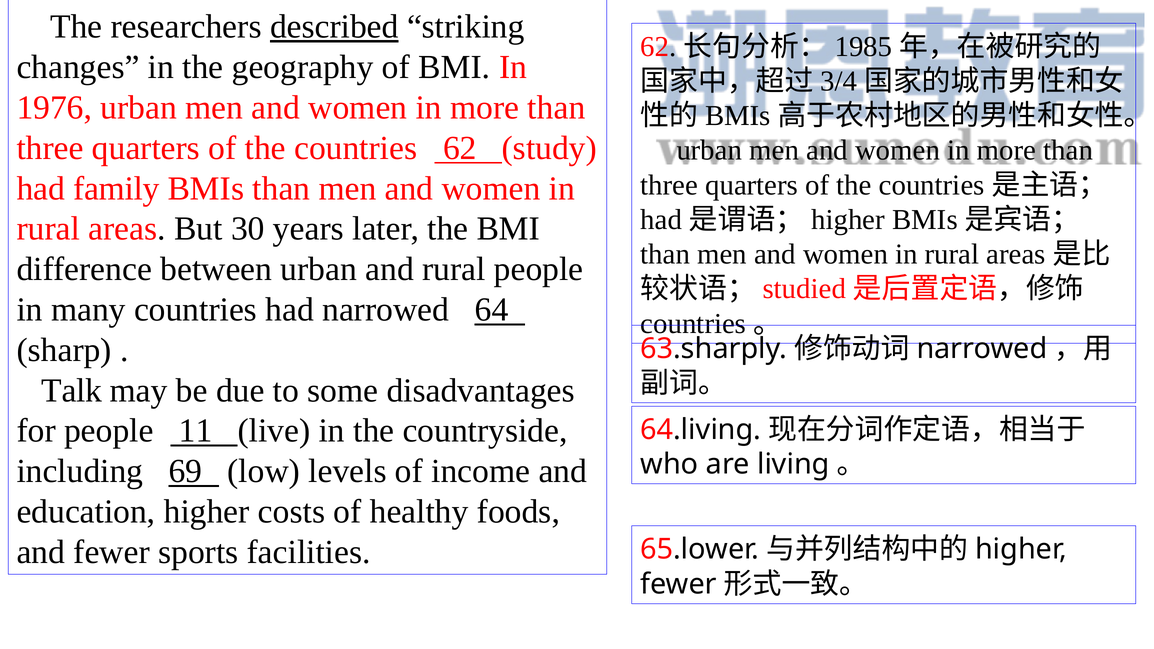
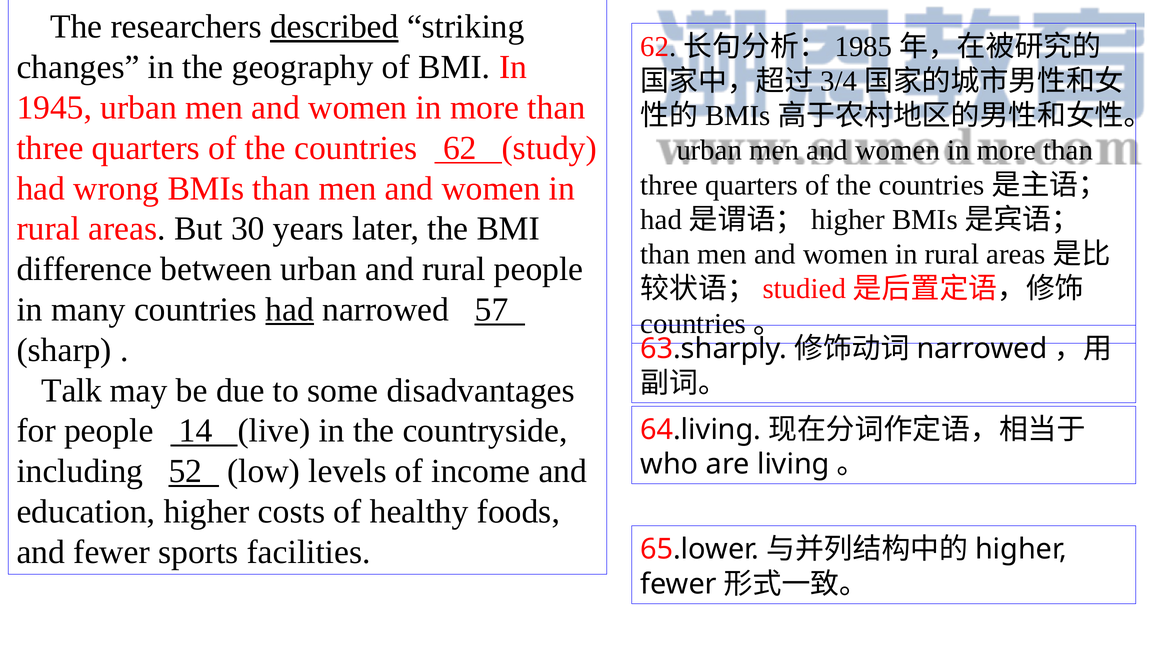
1976: 1976 -> 1945 (54, 108)
family: family -> wrong (116, 188)
had underline: none -> present (290, 310)
64: 64 -> 57 (492, 310)
11: 11 -> 14 (196, 431)
69: 69 -> 52 (185, 471)
